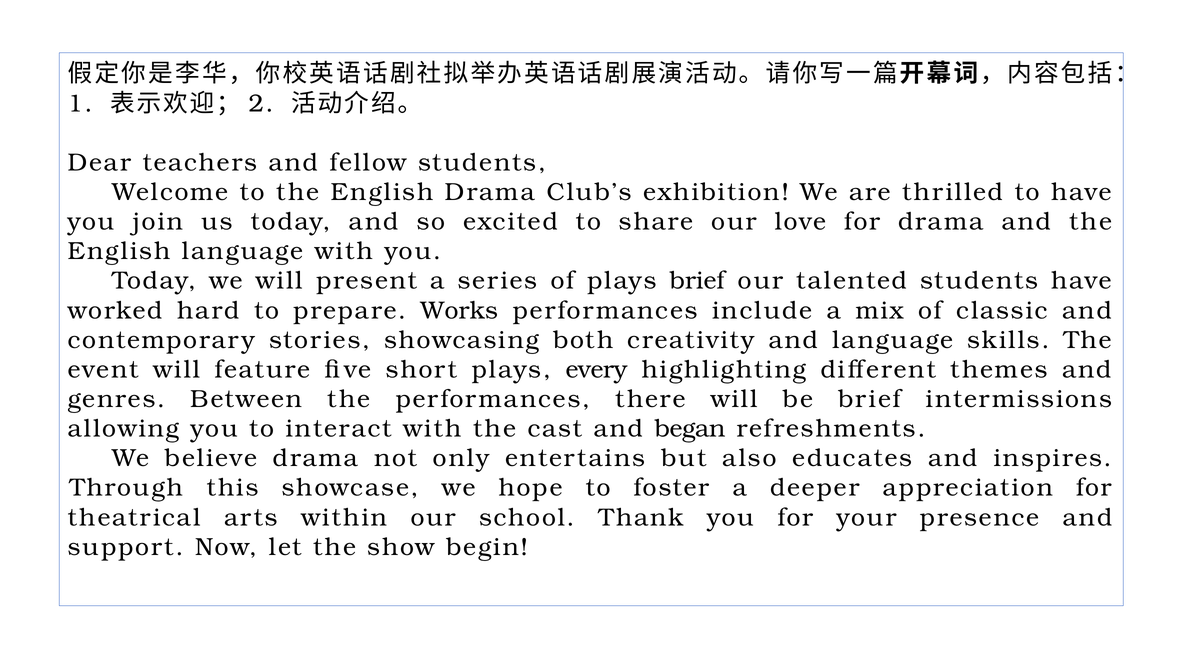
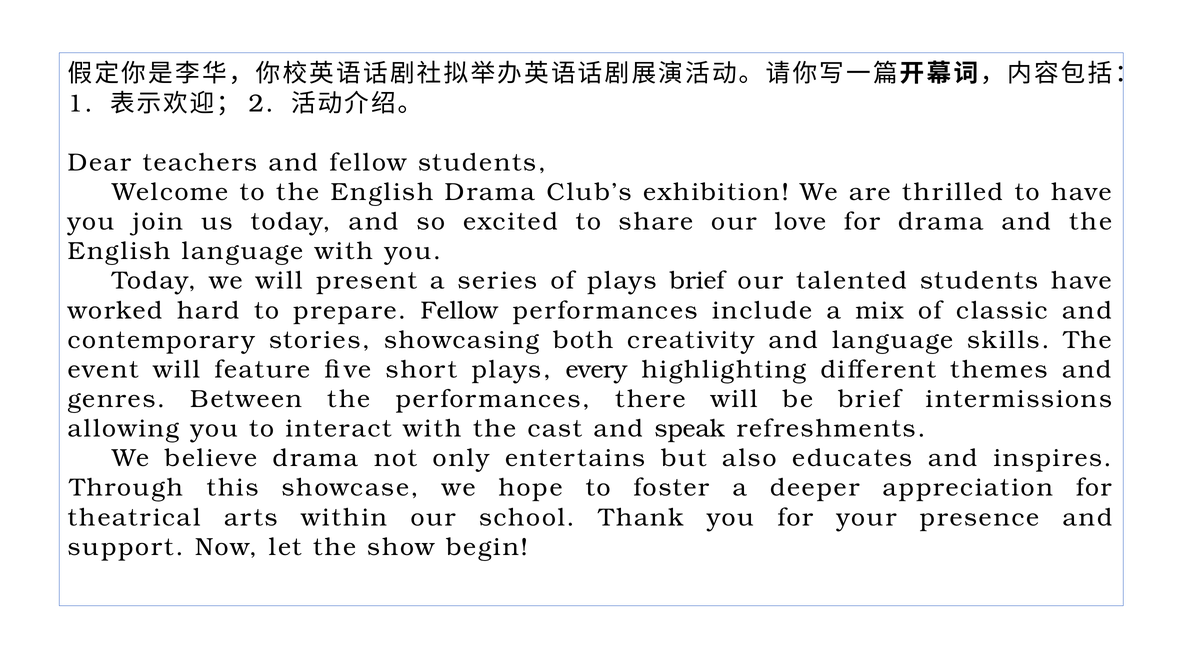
prepare Works: Works -> Fellow (459, 311)
began: began -> speak (690, 429)
